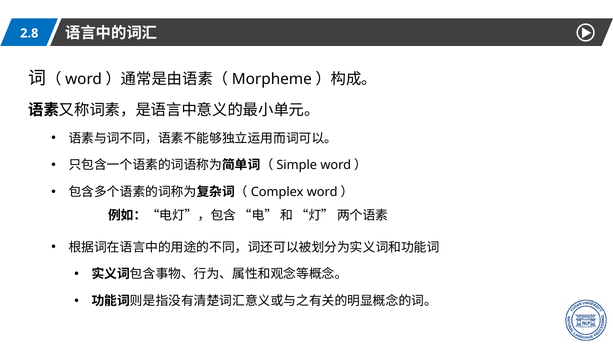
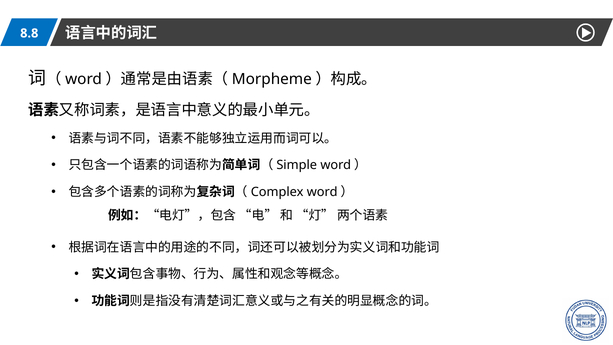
2.8: 2.8 -> 8.8 (29, 33)
